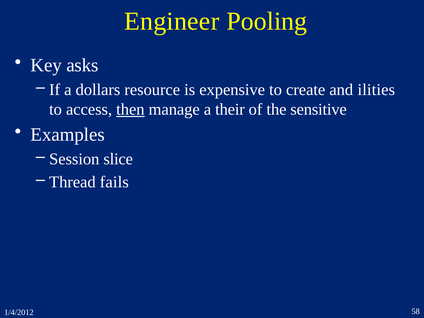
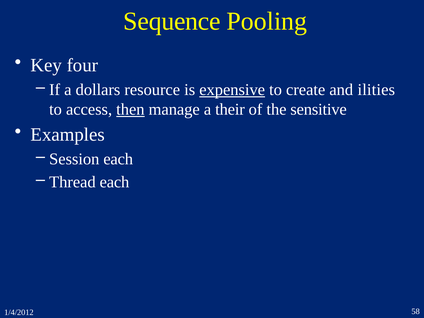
Engineer: Engineer -> Sequence (172, 21)
asks: asks -> four (82, 65)
expensive underline: none -> present (232, 90)
Session slice: slice -> each (118, 159)
Thread fails: fails -> each (114, 182)
